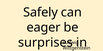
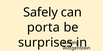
eager: eager -> porta (43, 28)
